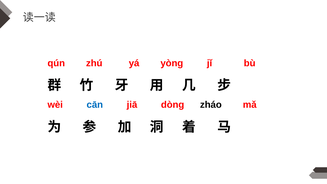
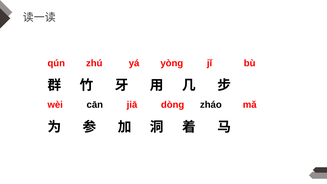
cān colour: blue -> black (95, 105)
